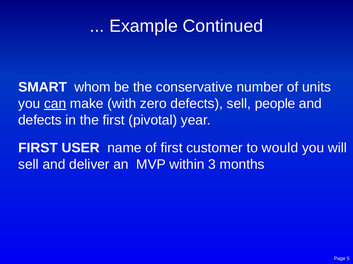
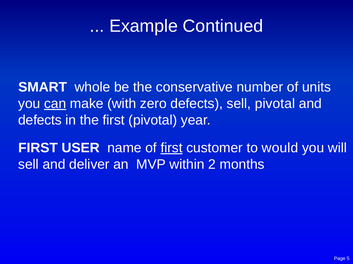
whom: whom -> whole (92, 87)
sell people: people -> pivotal (275, 104)
first underline: none -> present (172, 148)
3: 3 -> 2 (212, 165)
